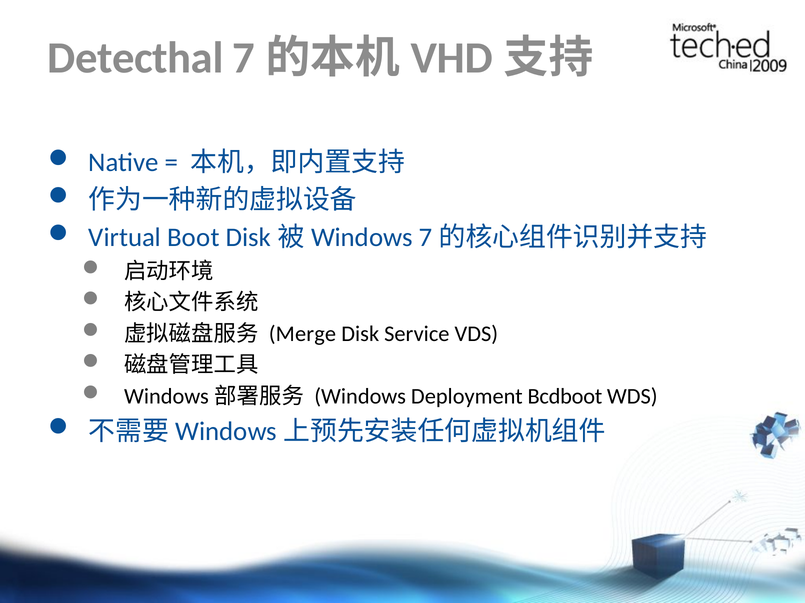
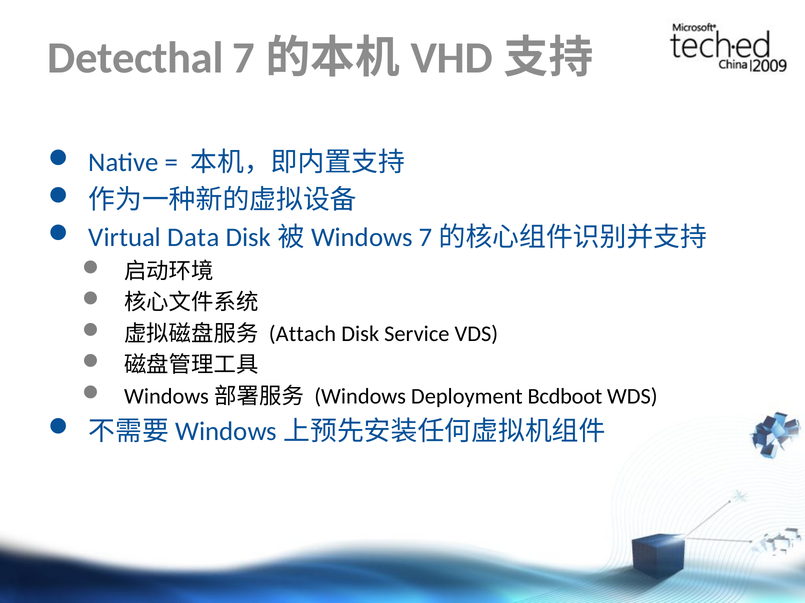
Boot: Boot -> Data (193, 238)
Merge: Merge -> Attach (302, 334)
